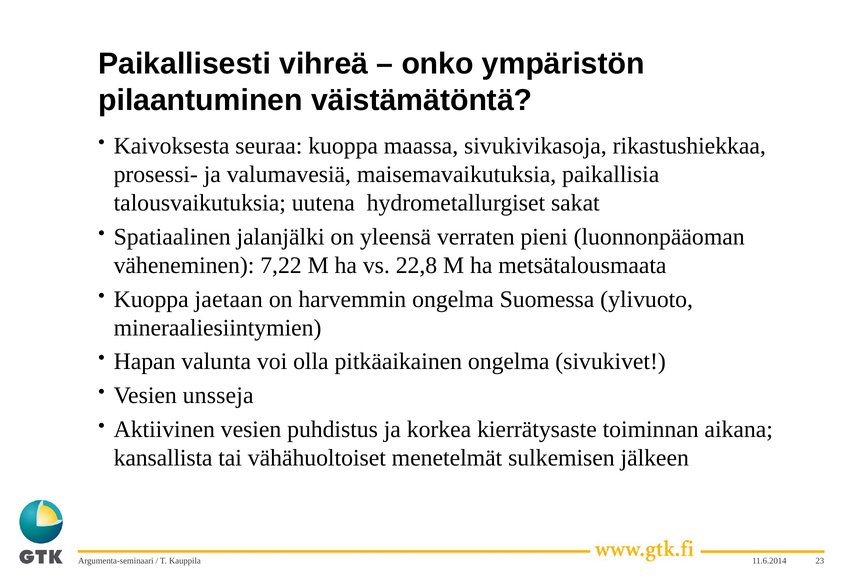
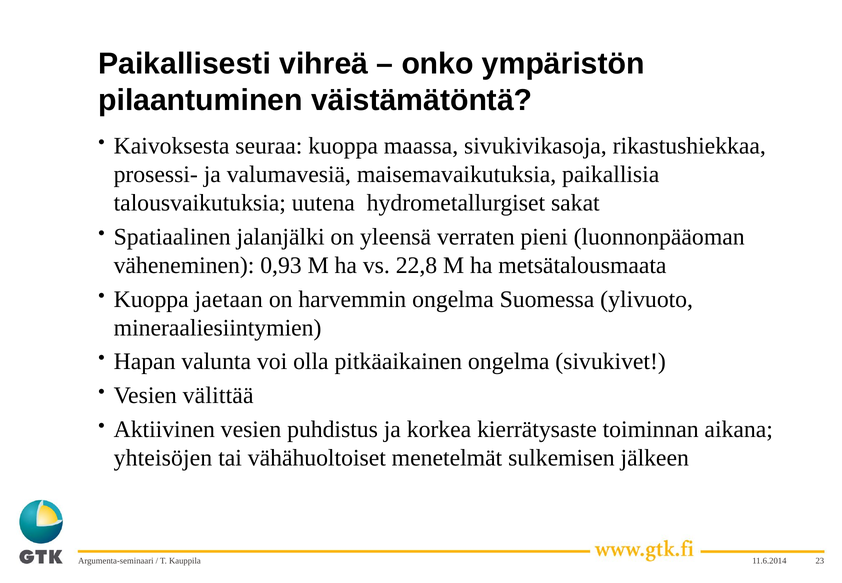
7,22: 7,22 -> 0,93 (281, 265)
unsseja: unsseja -> välittää (218, 395)
kansallista: kansallista -> yhteisöjen (163, 458)
